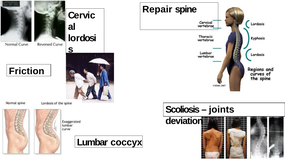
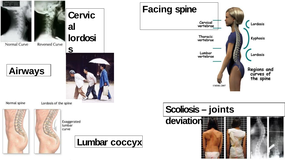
Repair: Repair -> Facing (157, 9)
Friction: Friction -> Airways (27, 71)
